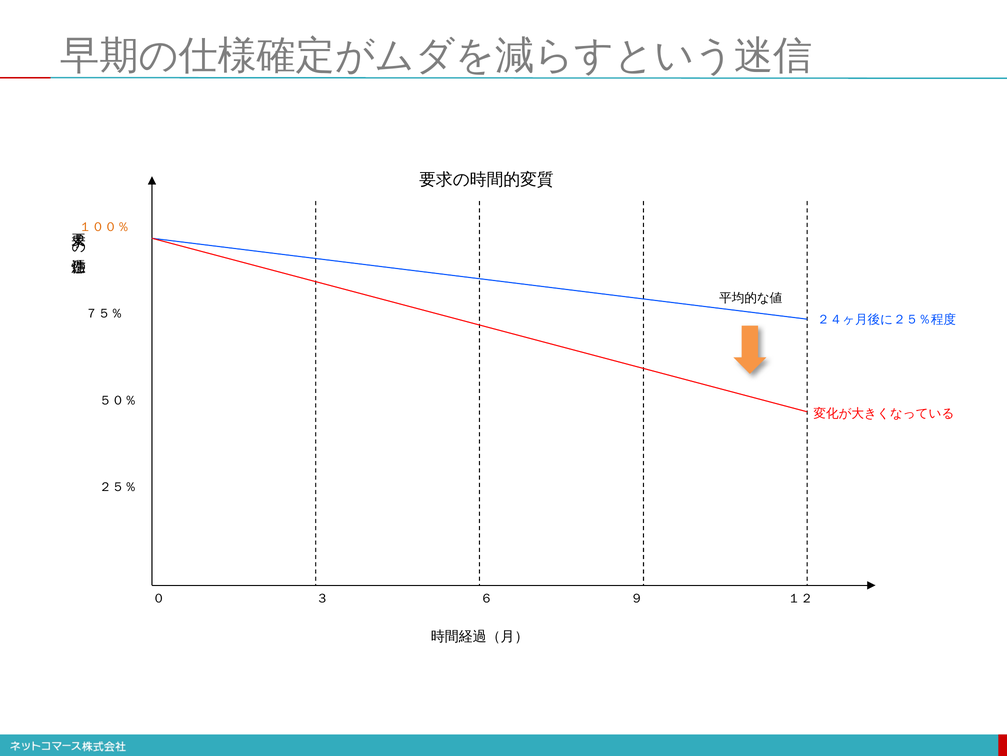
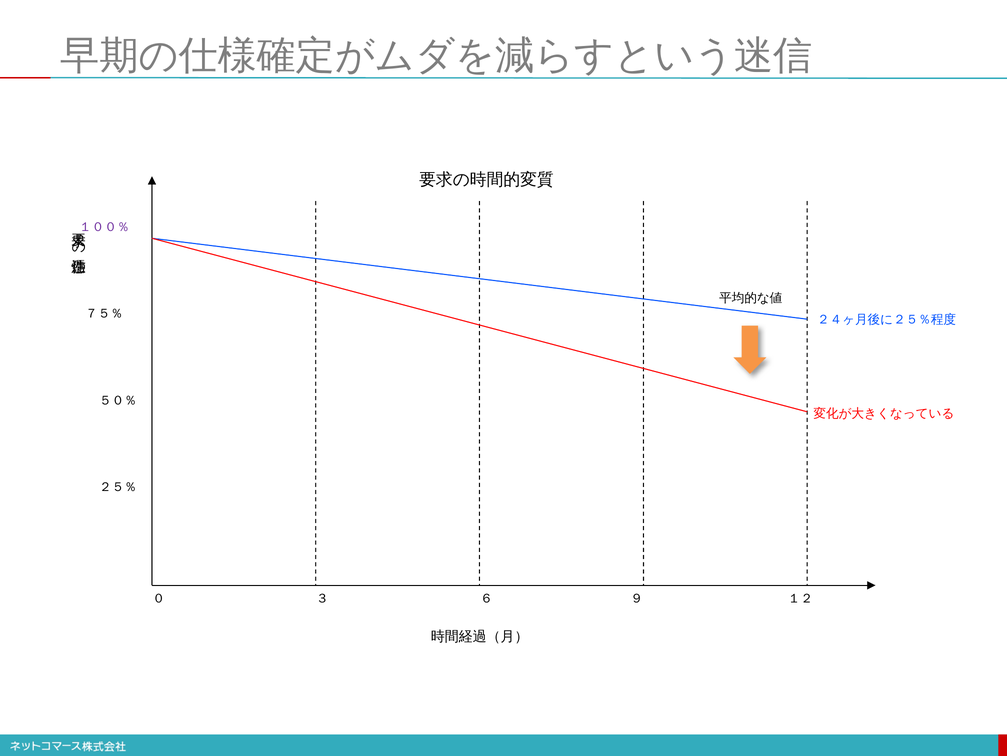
１００％ colour: orange -> purple (104, 227)
